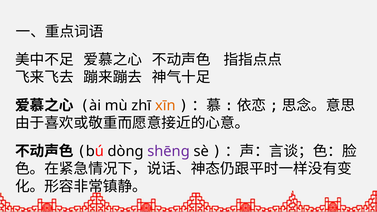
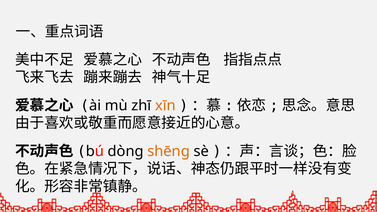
shēng colour: purple -> orange (169, 151)
